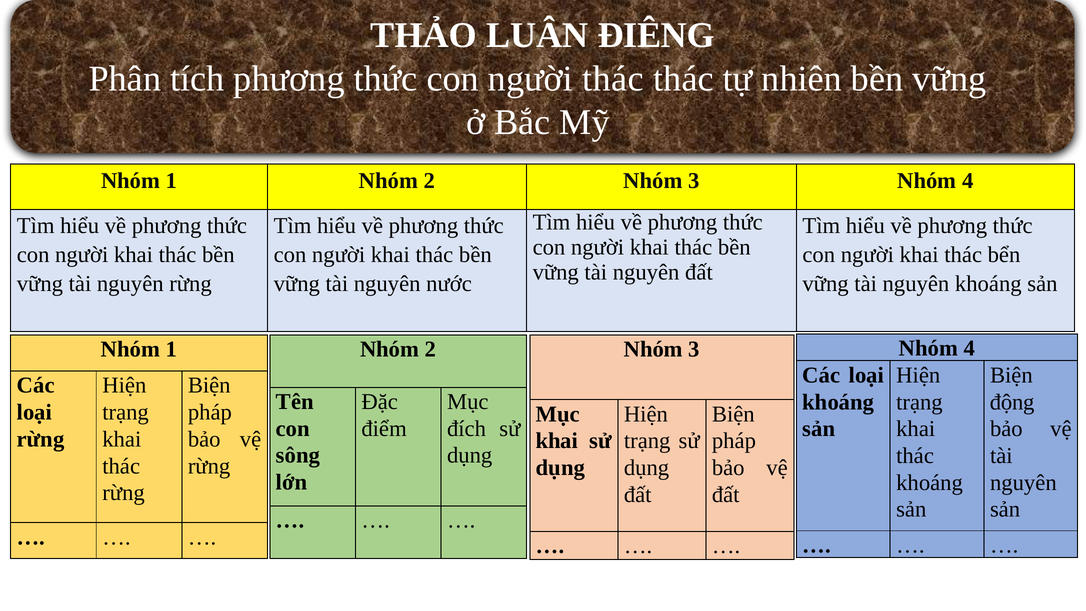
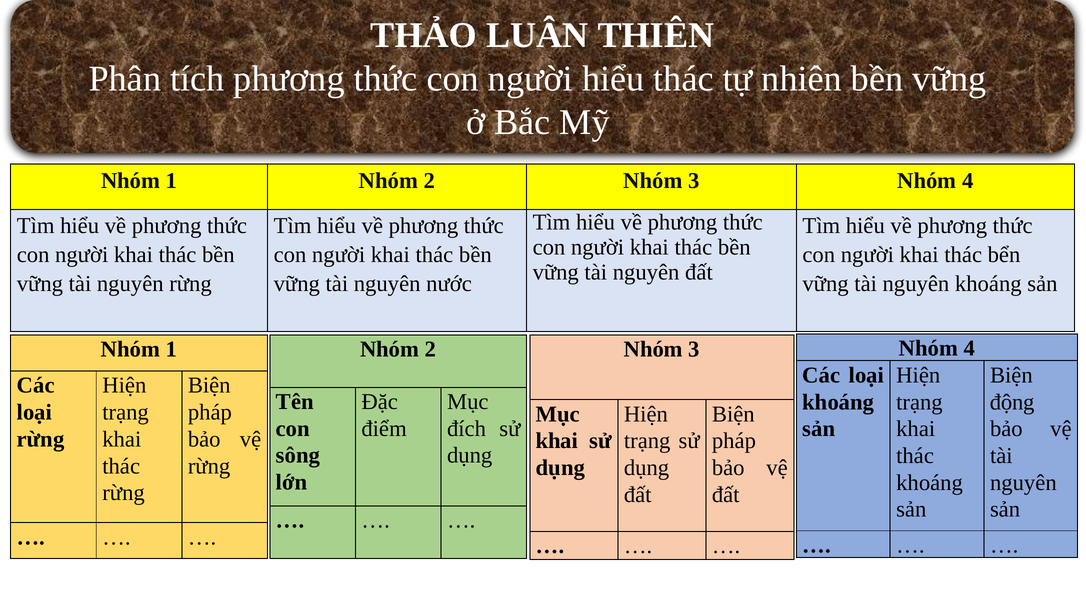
ĐIÊNG: ĐIÊNG -> THIÊN (656, 36)
người thác: thác -> hiểu (613, 79)
